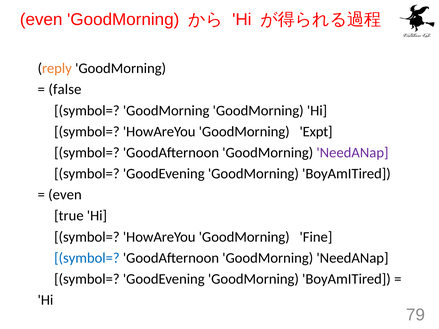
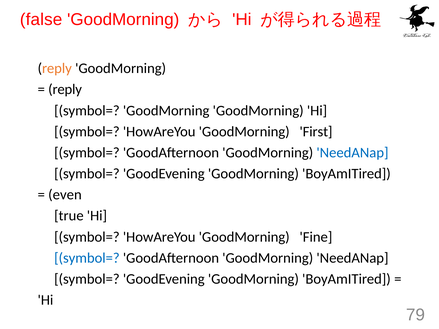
even: even -> false (41, 20)
false: false -> reply (65, 90)
Expt: Expt -> First (316, 132)
NeedANap colour: purple -> blue (353, 153)
